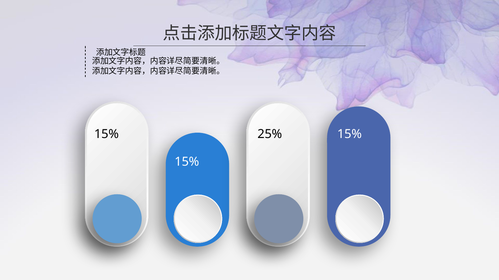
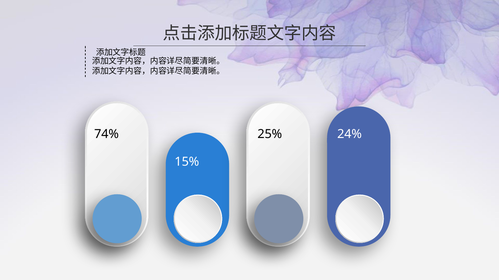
15%: 15% -> 74% (106, 134)
15%: 15% -> 24% (350, 134)
